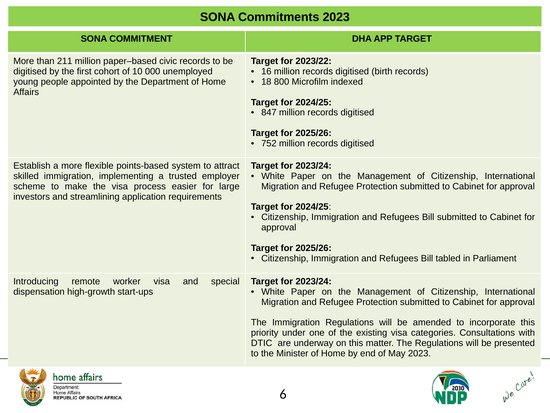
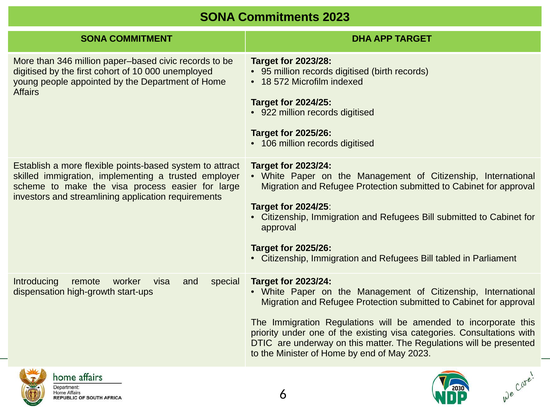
211: 211 -> 346 (65, 61)
2023/22: 2023/22 -> 2023/28 (314, 61)
16: 16 -> 95 (266, 71)
800: 800 -> 572 (282, 82)
847: 847 -> 922 (269, 112)
752: 752 -> 106 (269, 143)
